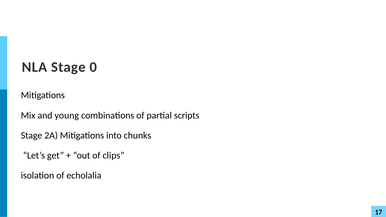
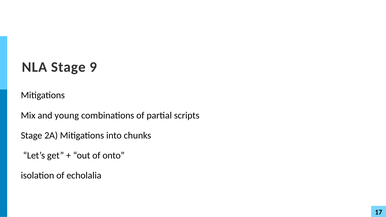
0: 0 -> 9 (93, 67)
clips: clips -> onto (114, 156)
